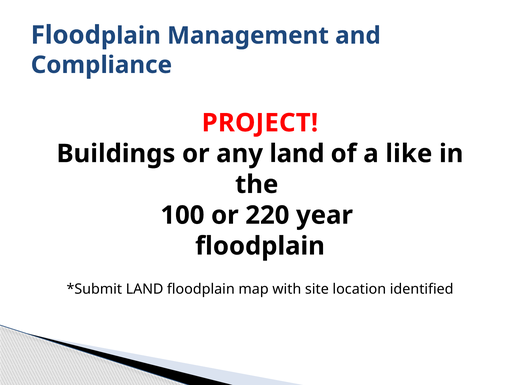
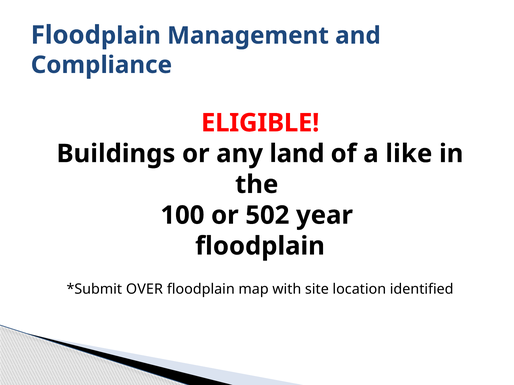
PROJECT: PROJECT -> ELIGIBLE (260, 123)
220: 220 -> 502 (267, 216)
LAND: LAND -> OVER (144, 290)
